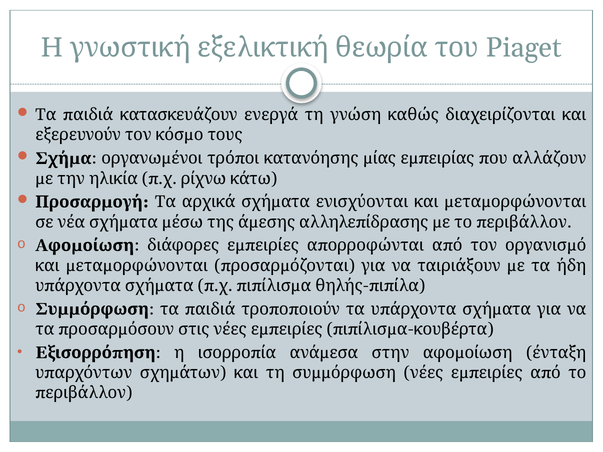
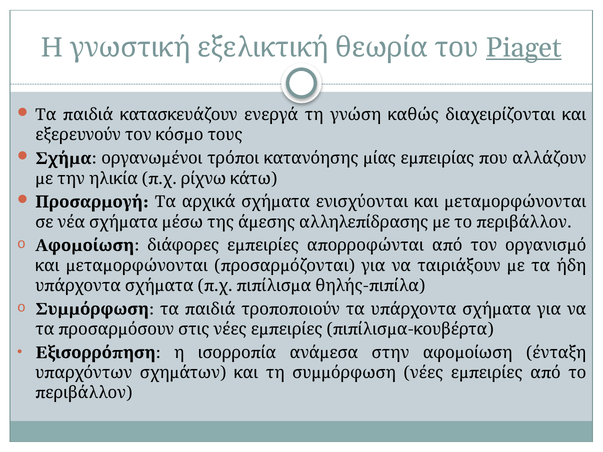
Piaget underline: none -> present (524, 47)
